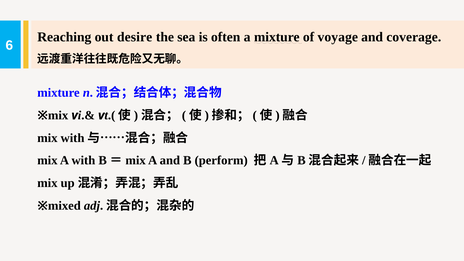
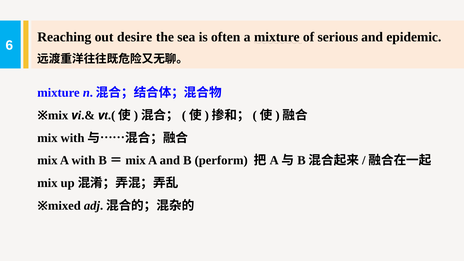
voyage: voyage -> serious (338, 37)
coverage: coverage -> epidemic (414, 37)
